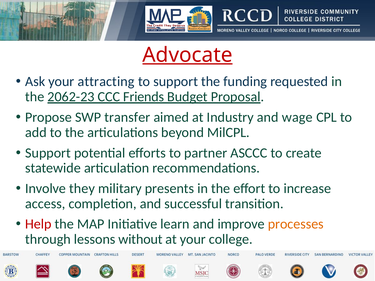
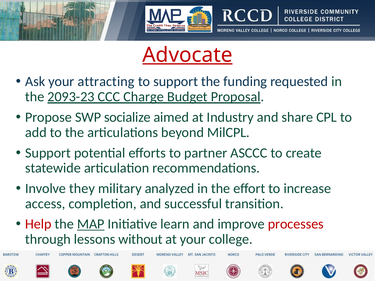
2062-23: 2062-23 -> 2093-23 (71, 97)
Friends: Friends -> Charge (144, 97)
transfer: transfer -> socialize (127, 117)
wage: wage -> share (297, 117)
presents: presents -> analyzed (170, 189)
MAP underline: none -> present (91, 224)
processes colour: orange -> red (296, 224)
